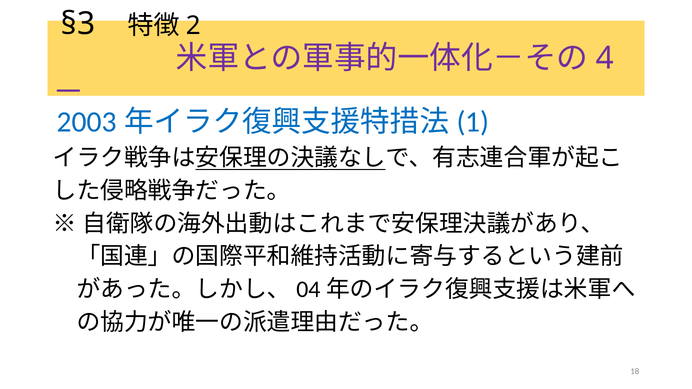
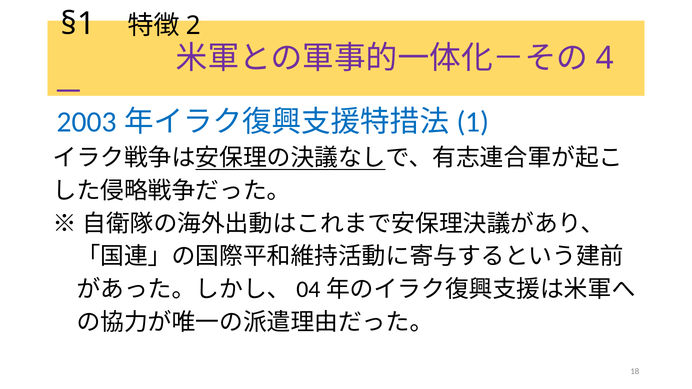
§3: §3 -> §1 (78, 24)
